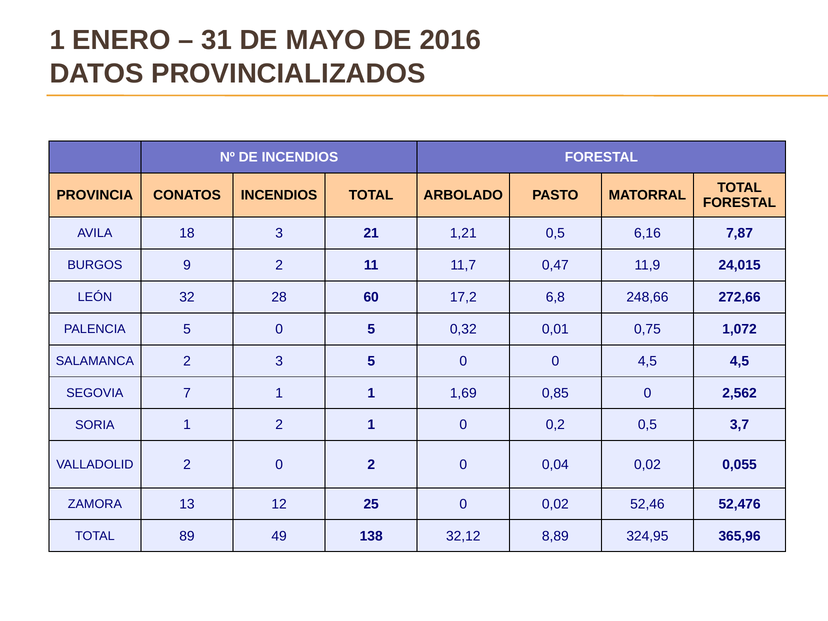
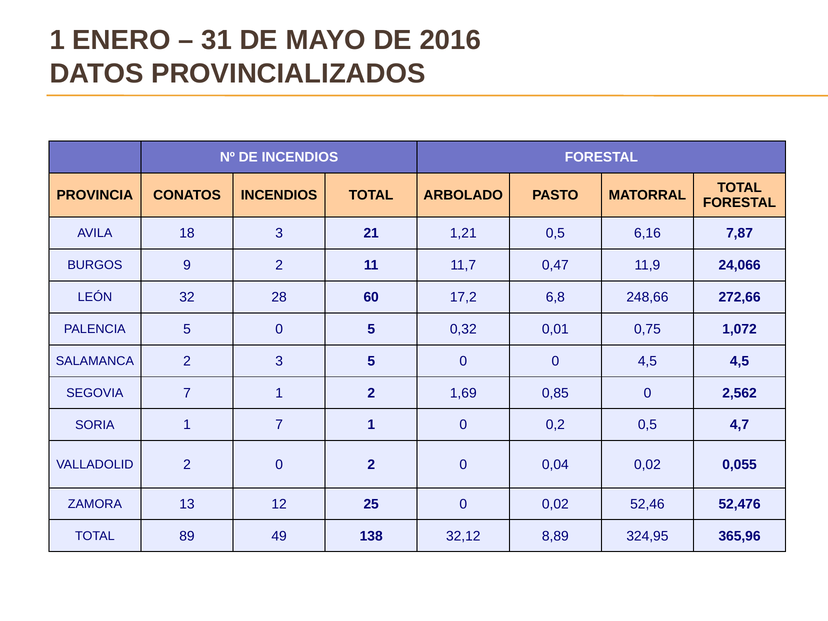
24,015: 24,015 -> 24,066 (740, 265)
1 1: 1 -> 2 (371, 393)
1 2: 2 -> 7 (279, 425)
3,7: 3,7 -> 4,7 (740, 425)
